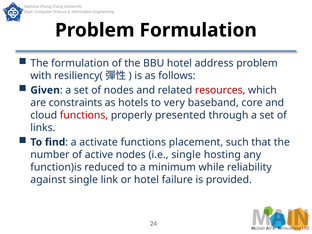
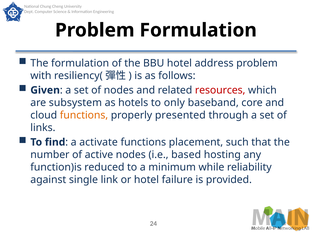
constraints: constraints -> subsystem (75, 103)
very: very -> only (174, 103)
functions colour: red -> orange (84, 115)
i.e single: single -> based (186, 155)
